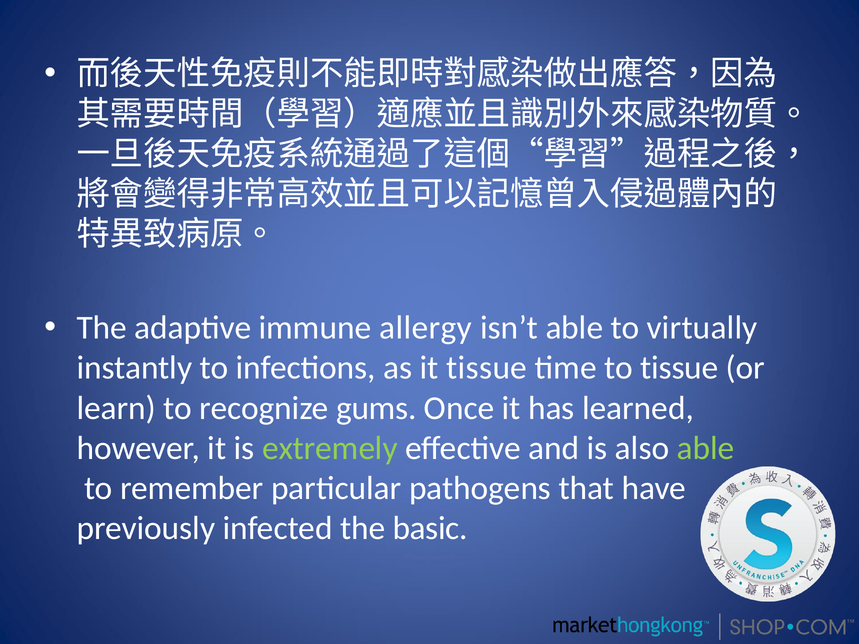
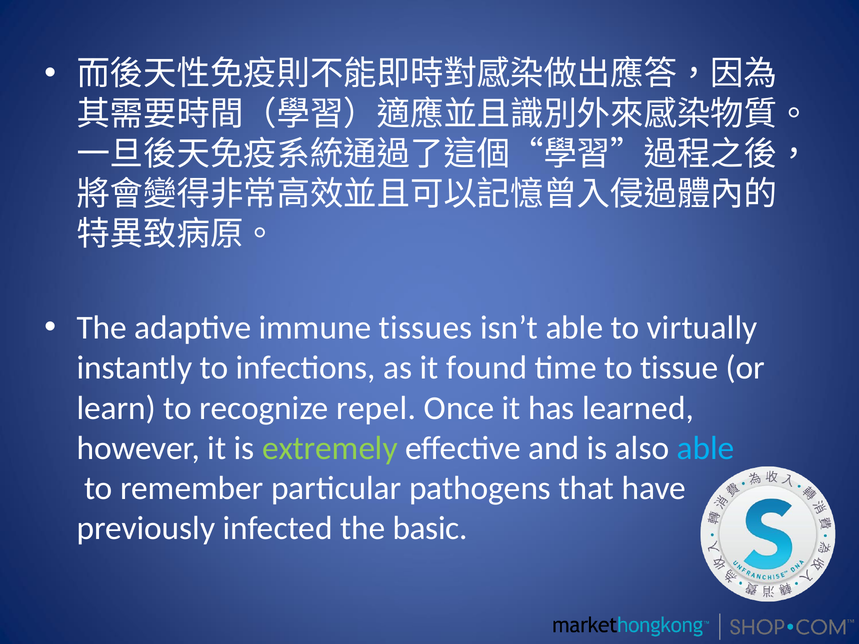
allergy: allergy -> tissues (426, 328)
it tissue: tissue -> found (487, 368)
gums: gums -> repel (376, 408)
able colour: light green -> light blue (705, 448)
